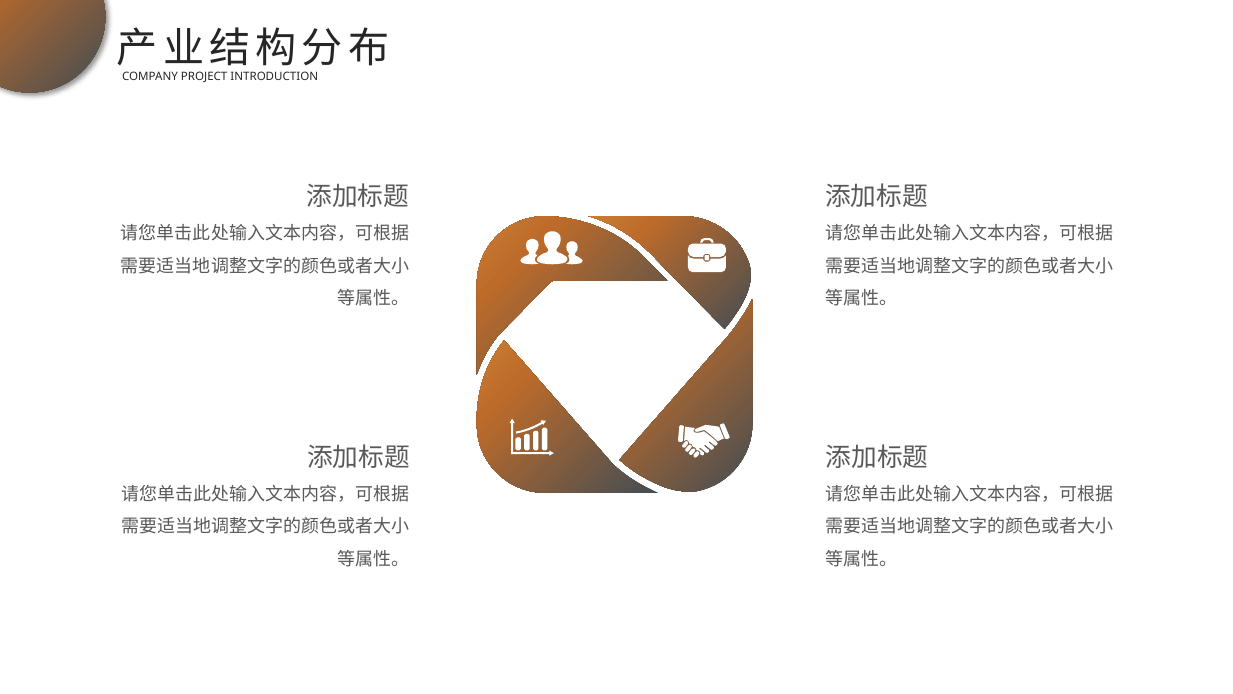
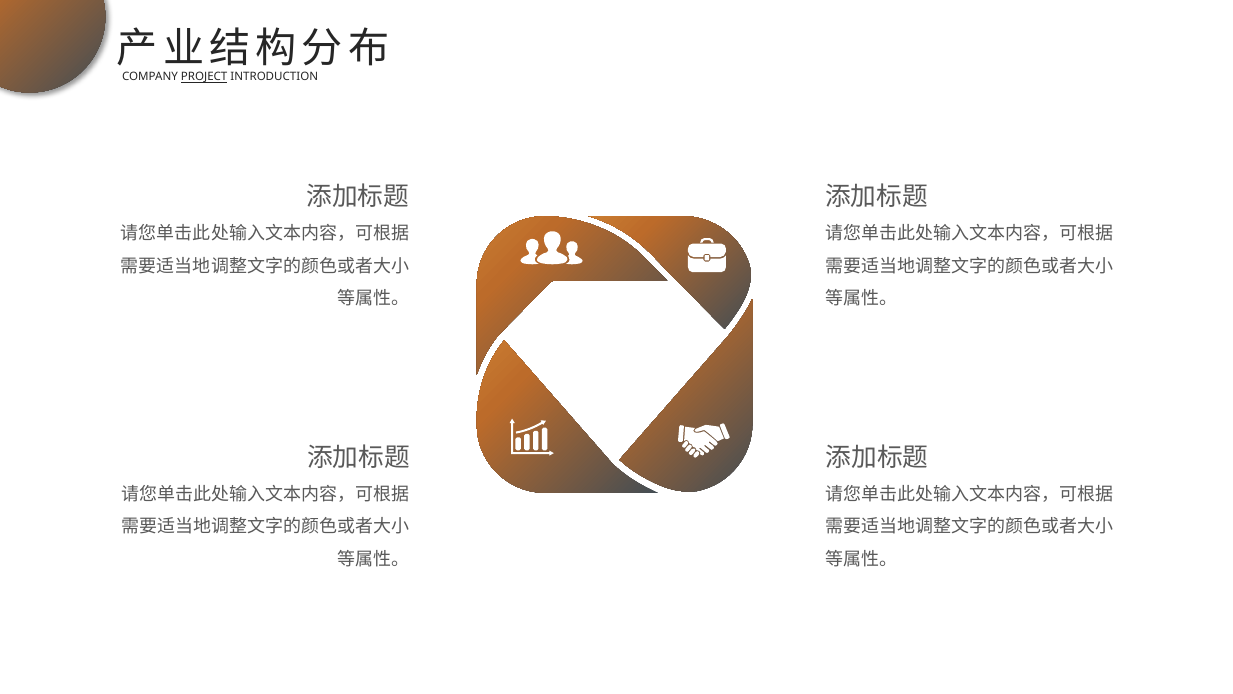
PROJECT underline: none -> present (204, 77)
